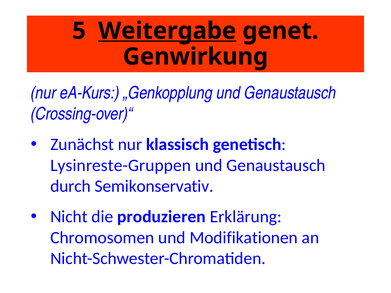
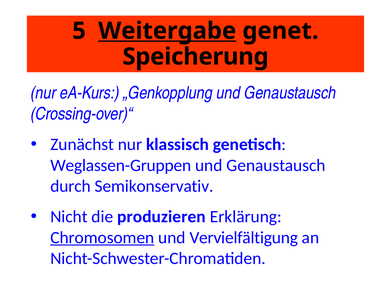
Genwirkung: Genwirkung -> Speicherung (196, 57)
Lysinreste-Gruppen: Lysinreste-Gruppen -> Weglassen-Gruppen (121, 165)
Chromosomen underline: none -> present (102, 238)
Modifikationen: Modifikationen -> Vervielfältigung (244, 238)
